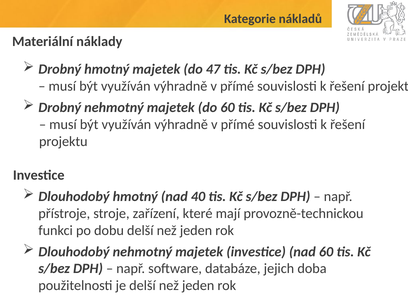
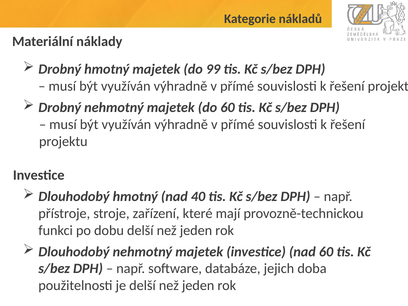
47: 47 -> 99 (213, 69)
